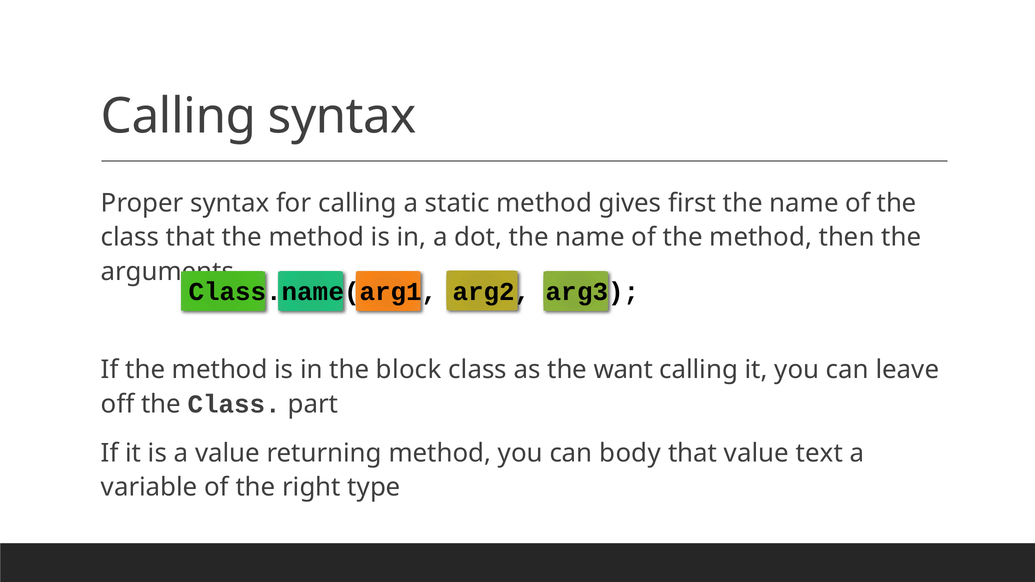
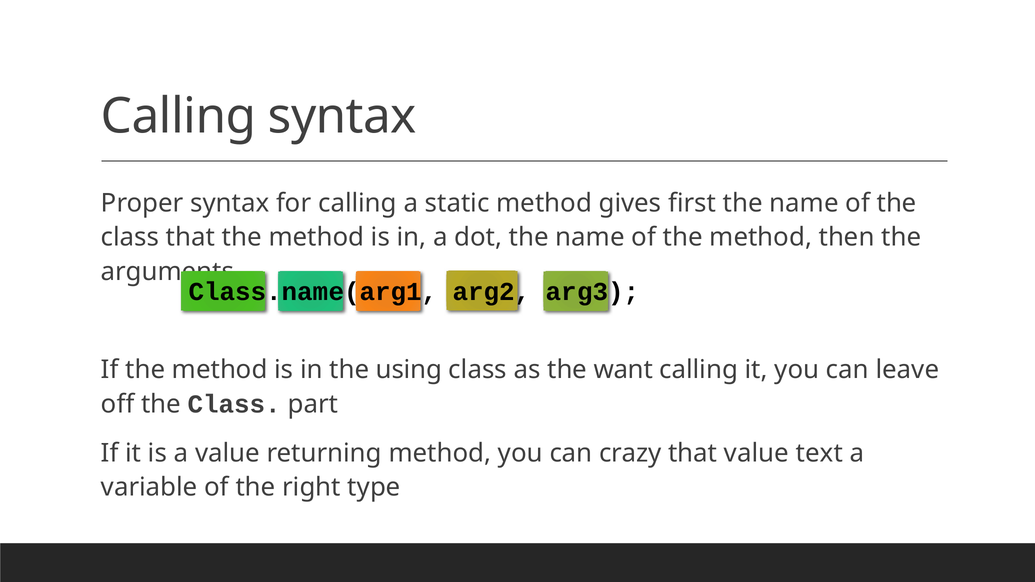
block: block -> using (409, 370)
body: body -> crazy (630, 453)
